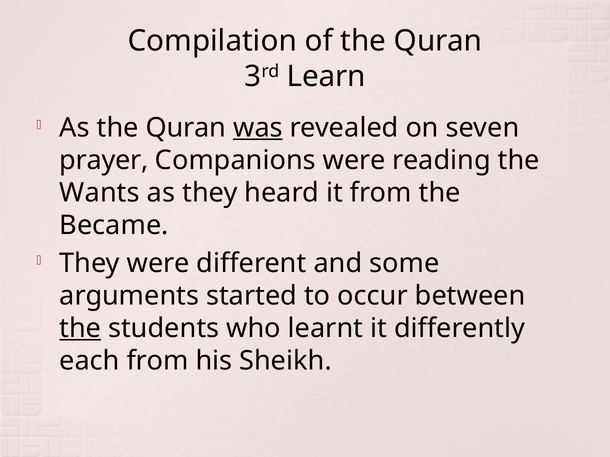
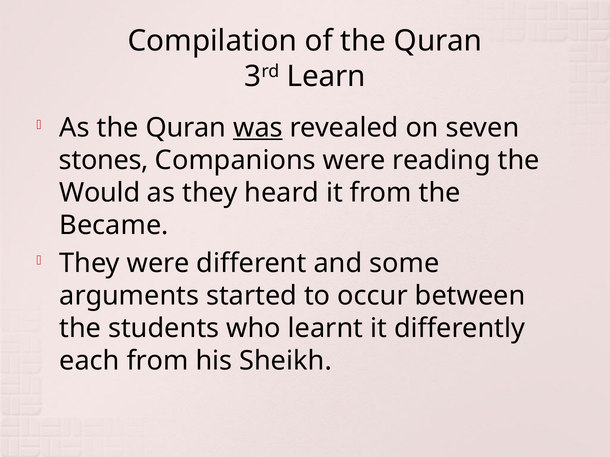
prayer: prayer -> stones (104, 160)
Wants: Wants -> Would (100, 193)
the underline: present -> none (80, 329)
